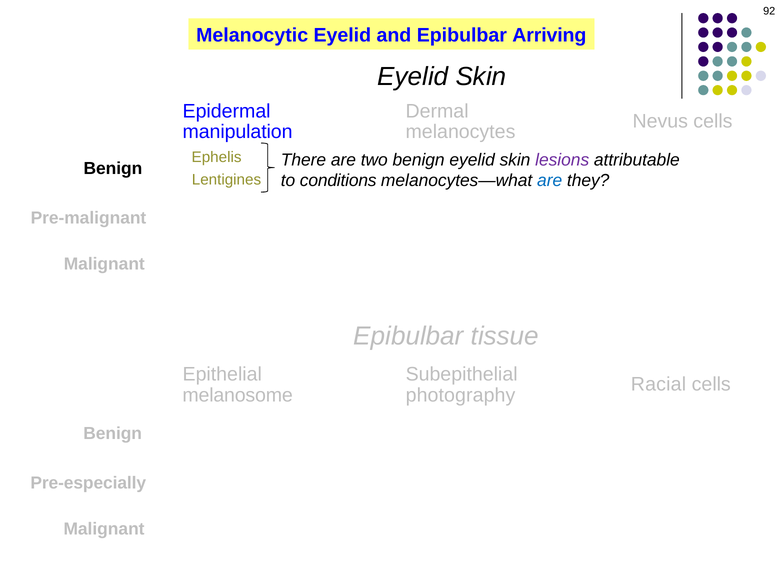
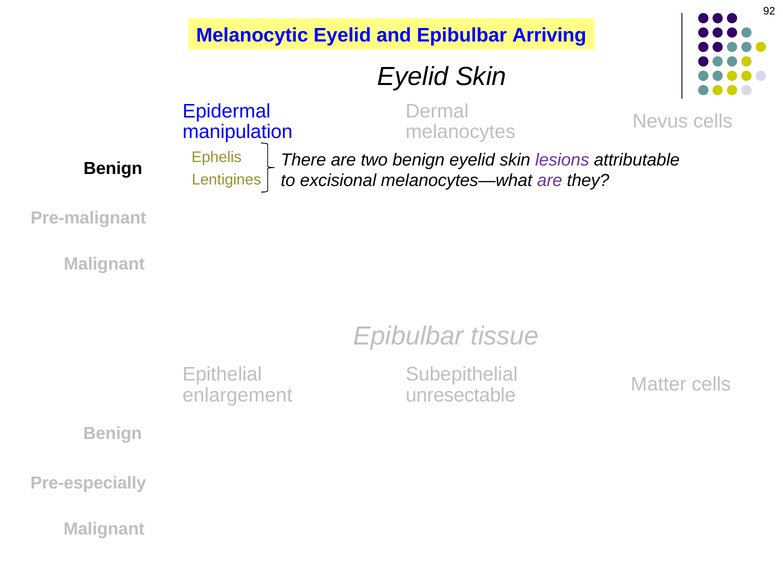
conditions: conditions -> excisional (338, 180)
are colour: blue -> purple (550, 180)
Racial: Racial -> Matter (659, 384)
photography: photography -> unresectable (461, 395)
melanosome: melanosome -> enlargement (237, 395)
